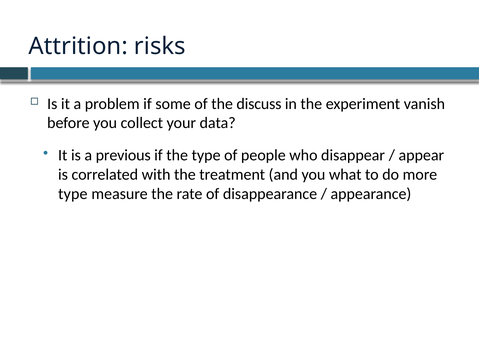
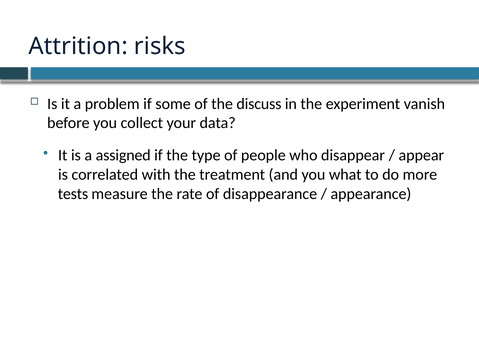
previous: previous -> assigned (123, 155)
type: type -> tests (73, 193)
